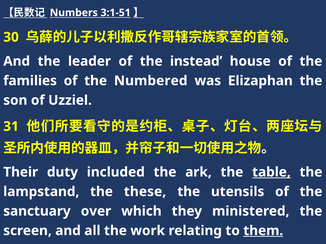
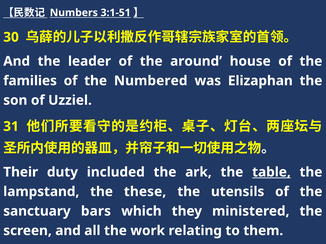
instead: instead -> around (196, 61)
over: over -> bars (96, 212)
them underline: present -> none (263, 231)
